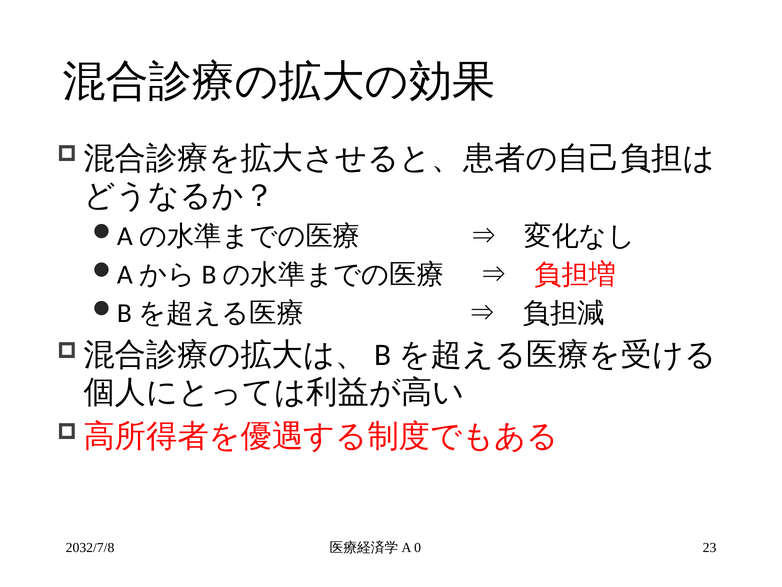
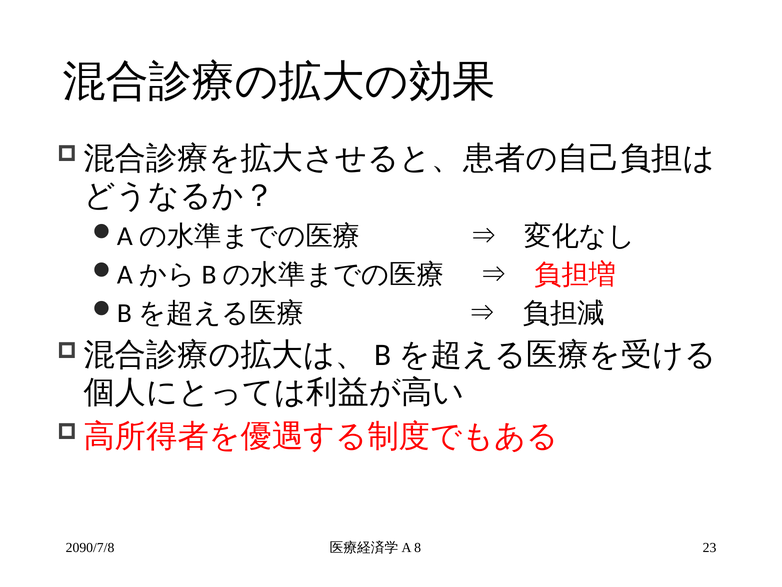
2032/7/8: 2032/7/8 -> 2090/7/8 (90, 547)
0: 0 -> 8 (418, 547)
